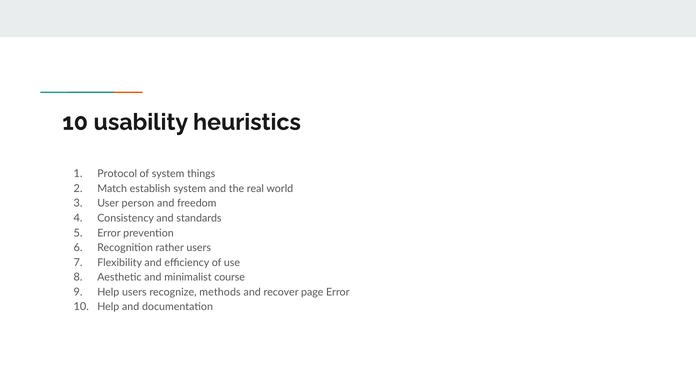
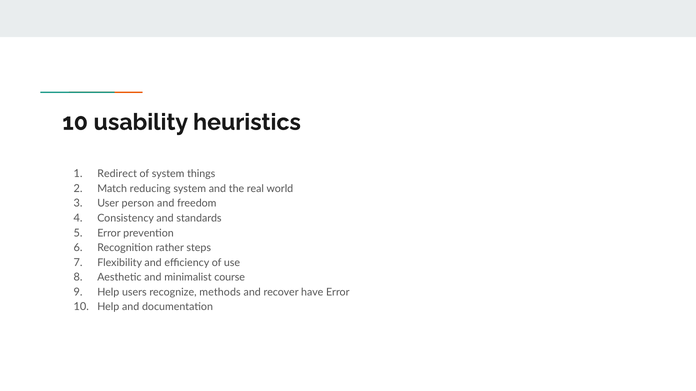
Protocol: Protocol -> Redirect (117, 174)
establish: establish -> reducing (150, 189)
rather users: users -> steps (199, 248)
page: page -> have (312, 293)
